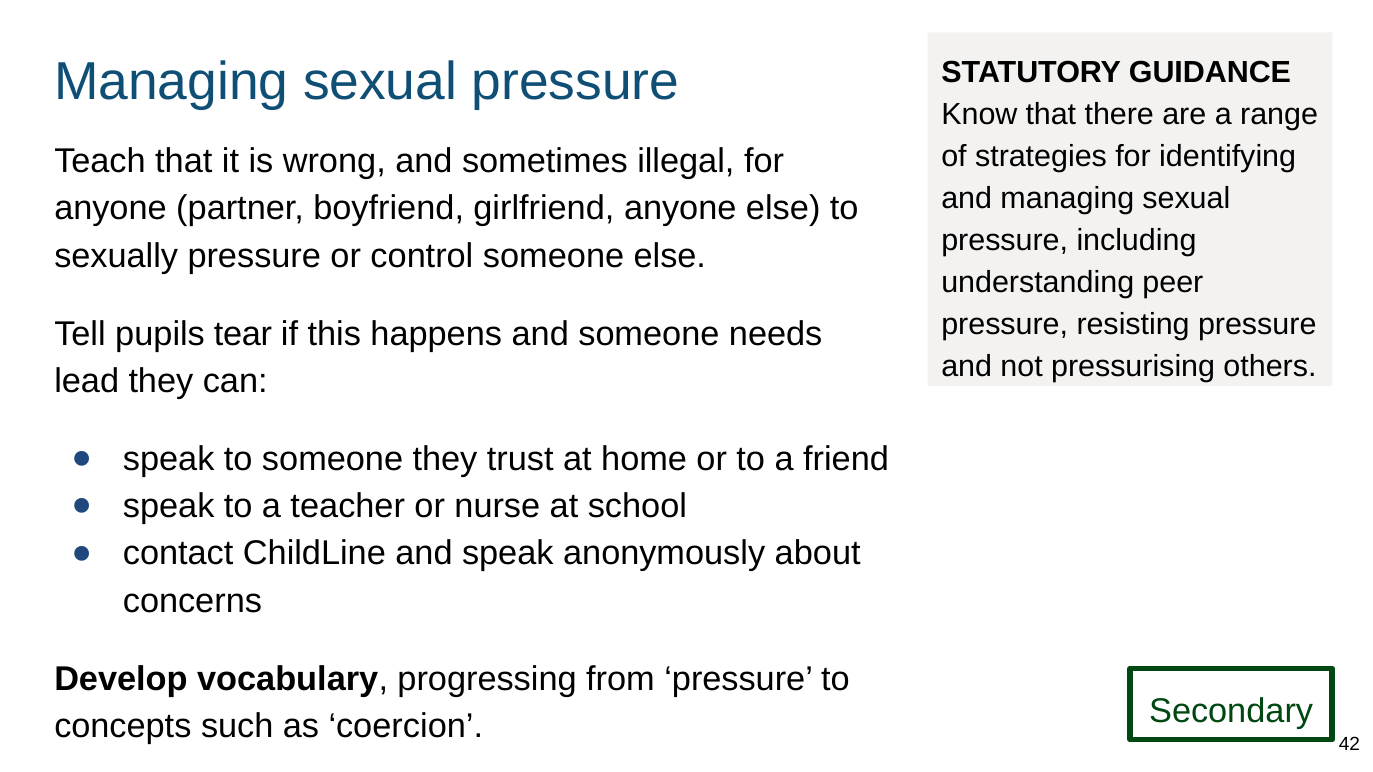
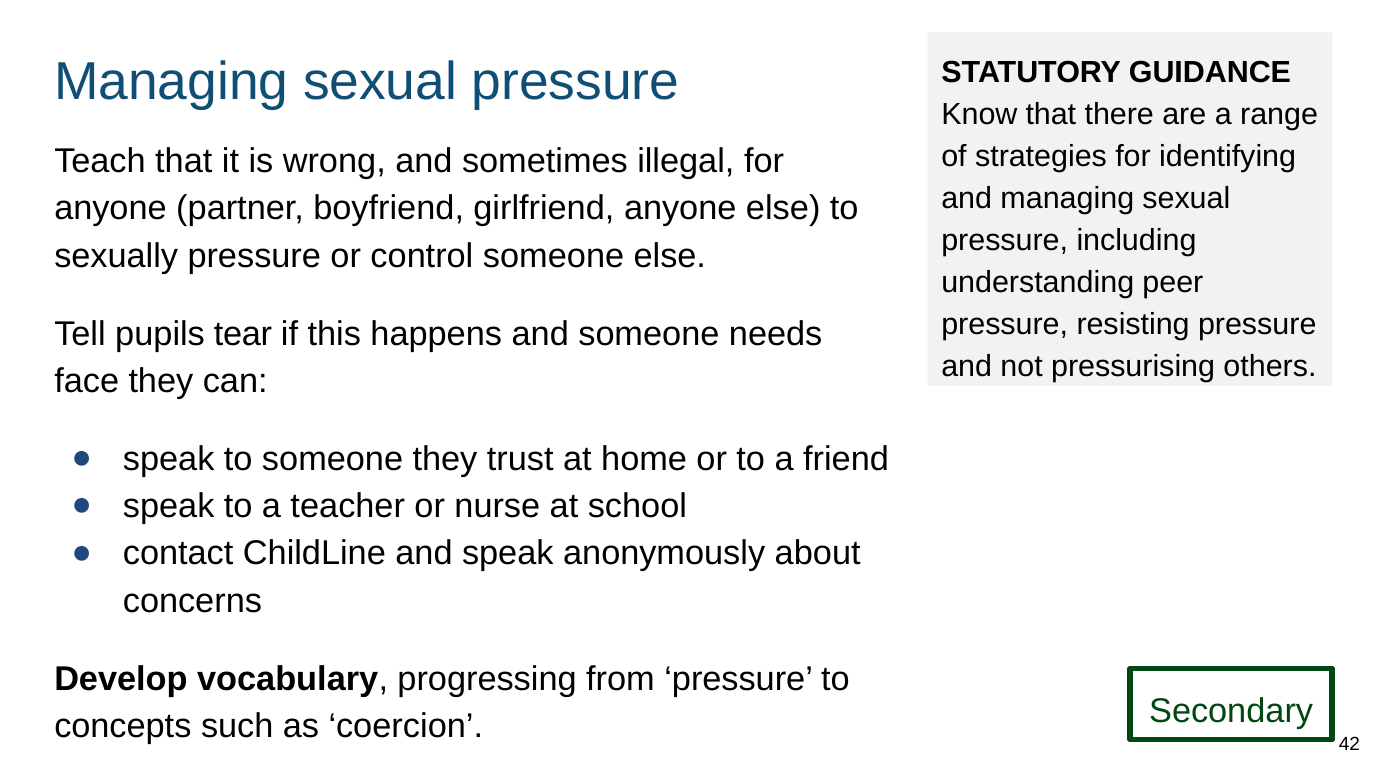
lead: lead -> face (87, 381)
